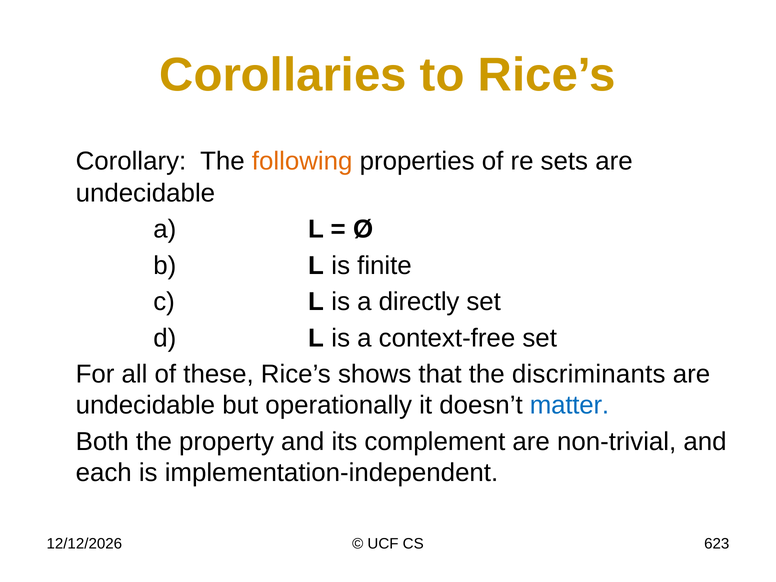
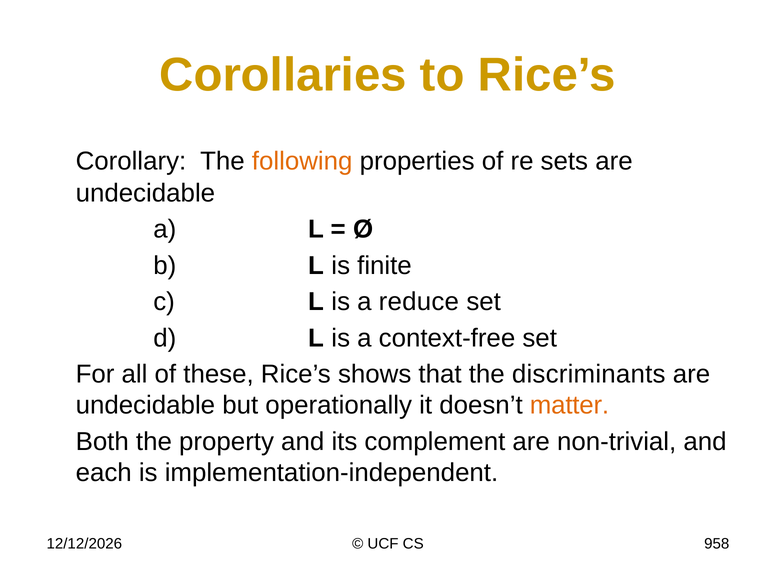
directly: directly -> reduce (419, 302)
matter colour: blue -> orange (569, 405)
623: 623 -> 958 (717, 544)
